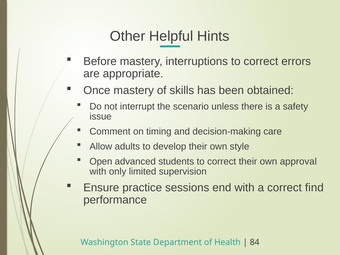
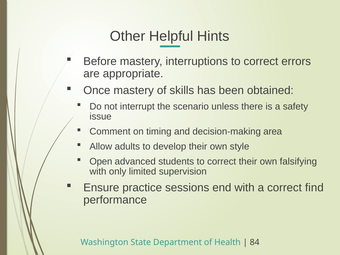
care: care -> area (273, 132)
approval: approval -> falsifying (298, 161)
